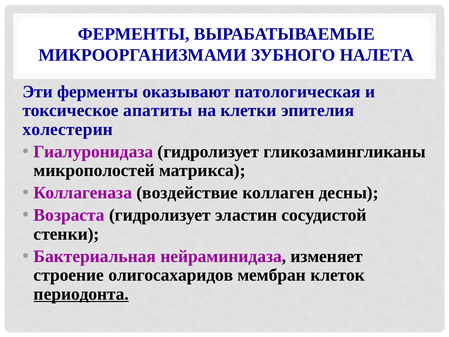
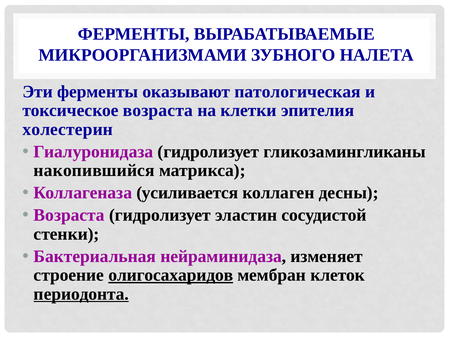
токсическое апатиты: апатиты -> возраста (158, 110)
микрополостей: микрополостей -> накопившийся (94, 170)
воздействие: воздействие -> усиливается (187, 193)
олигосахаридов underline: none -> present (171, 275)
